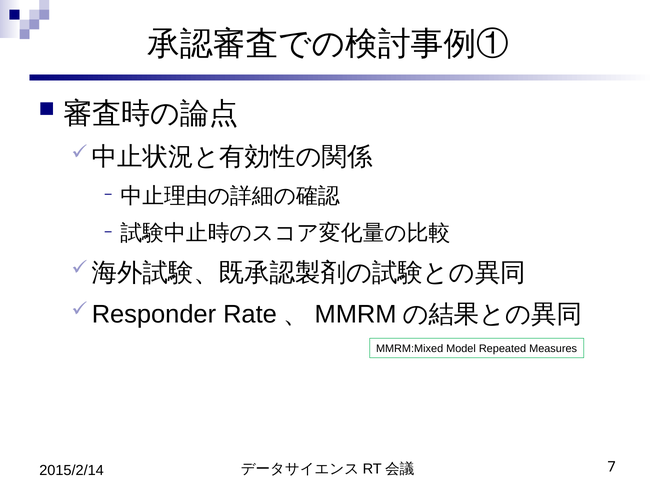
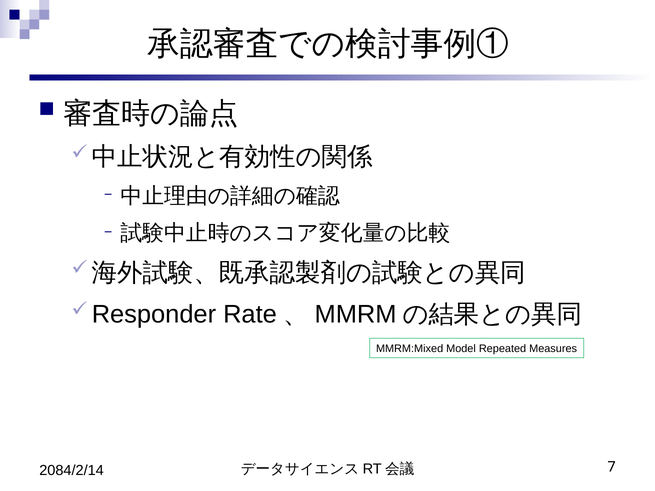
2015/2/14: 2015/2/14 -> 2084/2/14 (72, 470)
